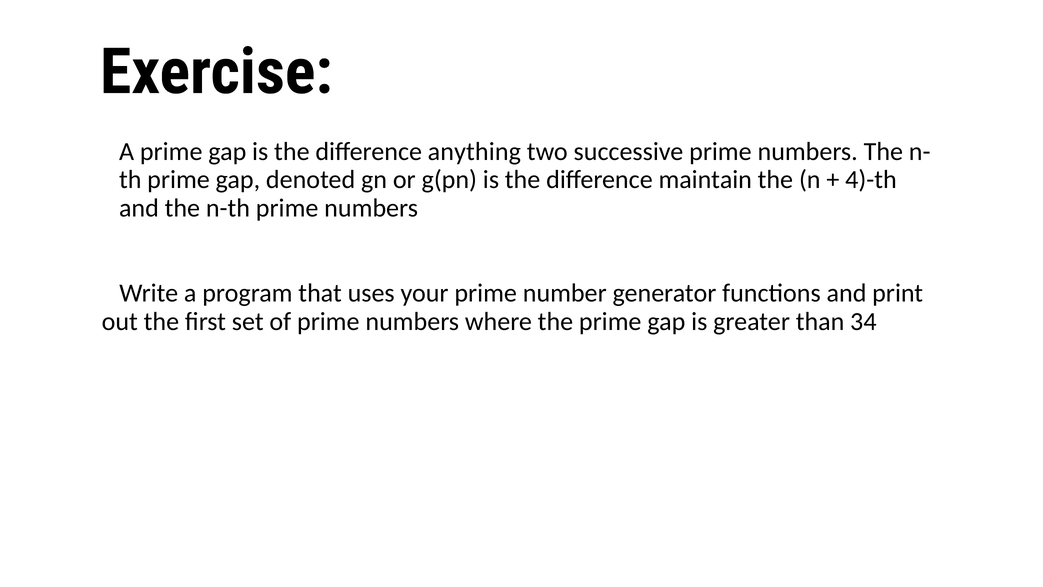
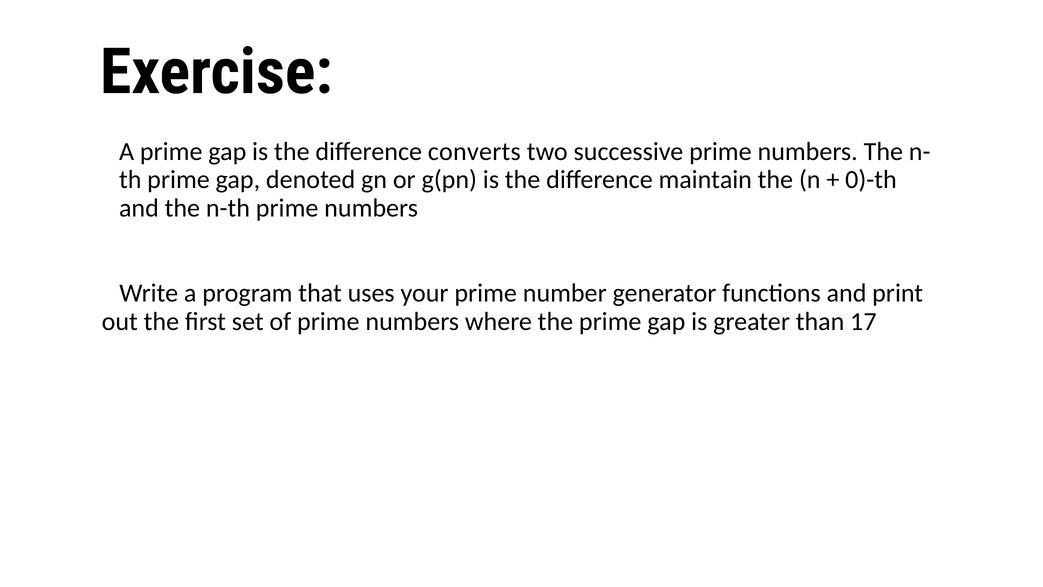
anything: anything -> converts (474, 152)
4)-th: 4)-th -> 0)-th (871, 180)
34: 34 -> 17 (863, 321)
